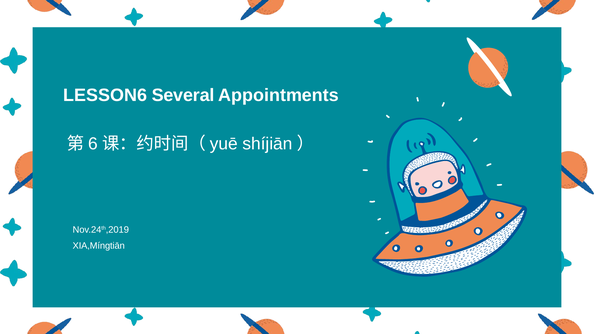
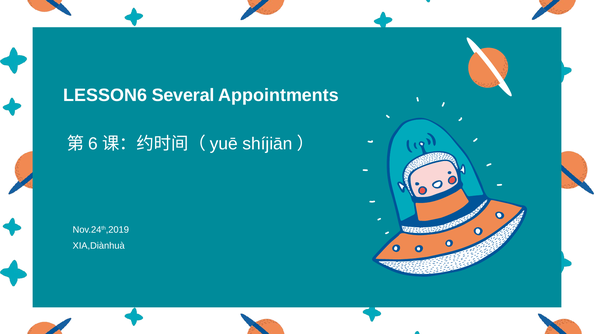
XIA,Míngtiān: XIA,Míngtiān -> XIA,Diànhuà (99, 246)
